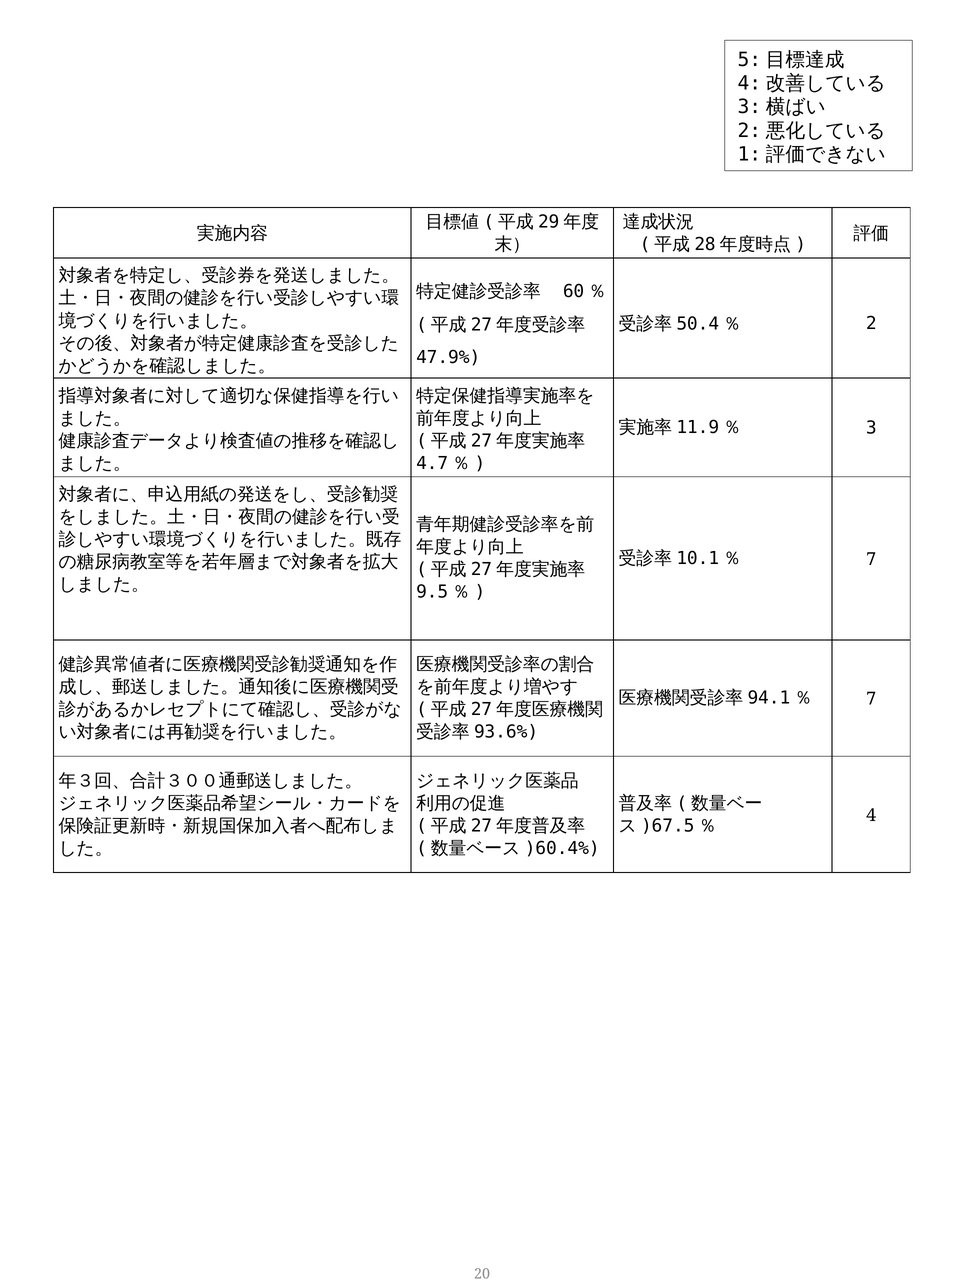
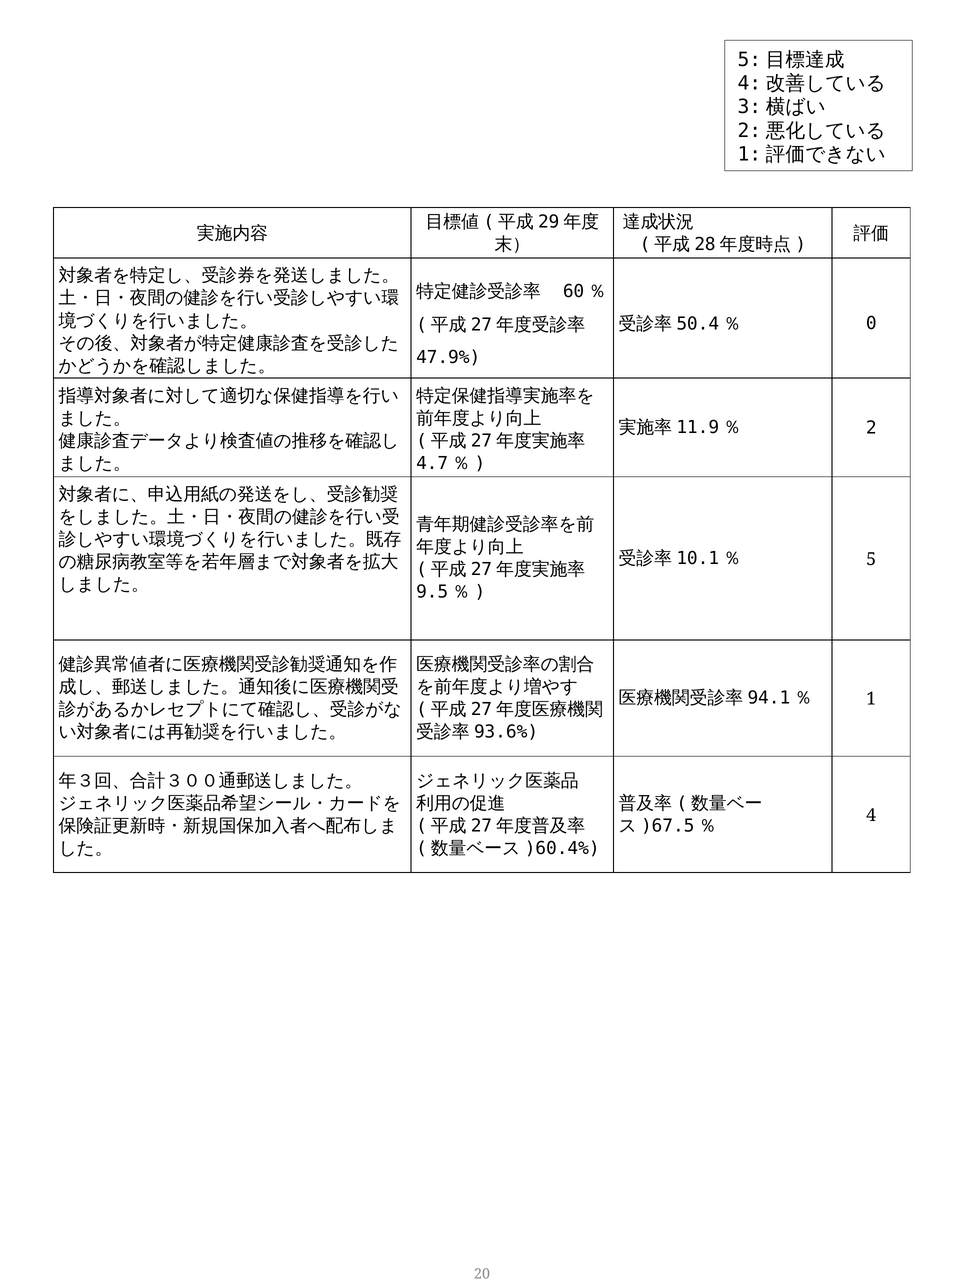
2: 2 -> 0 (871, 323)
3: 3 -> 2 (871, 428)
7: 7 -> 5 (871, 560)
7: 7 -> 1 (871, 699)
